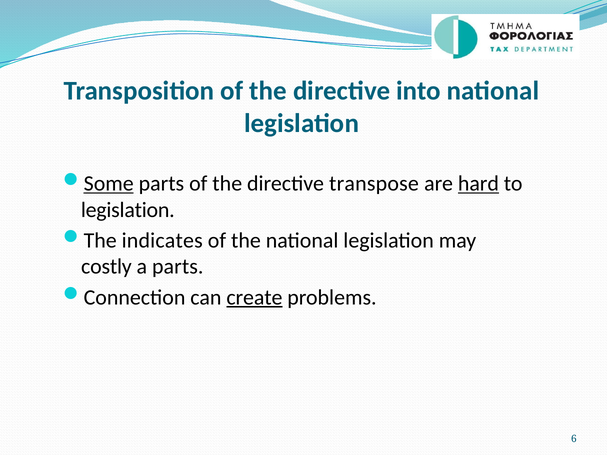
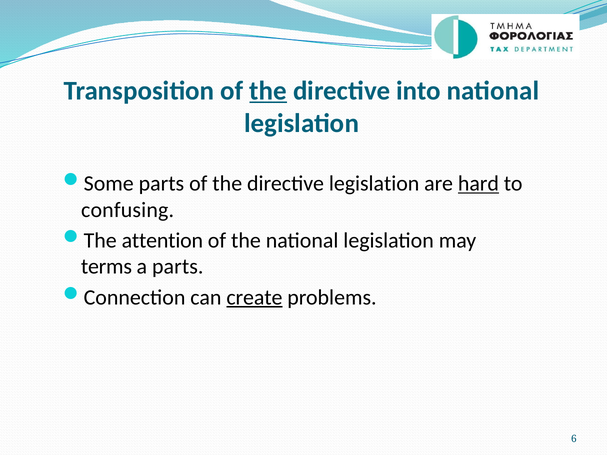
the underline: none -> present (268, 91)
Some underline: present -> none (109, 184)
directive transpose: transpose -> legislation (374, 184)
legislation: legislation -> confusing (128, 210)
indicates: indicates -> attention (162, 241)
costly: costly -> terms (106, 267)
